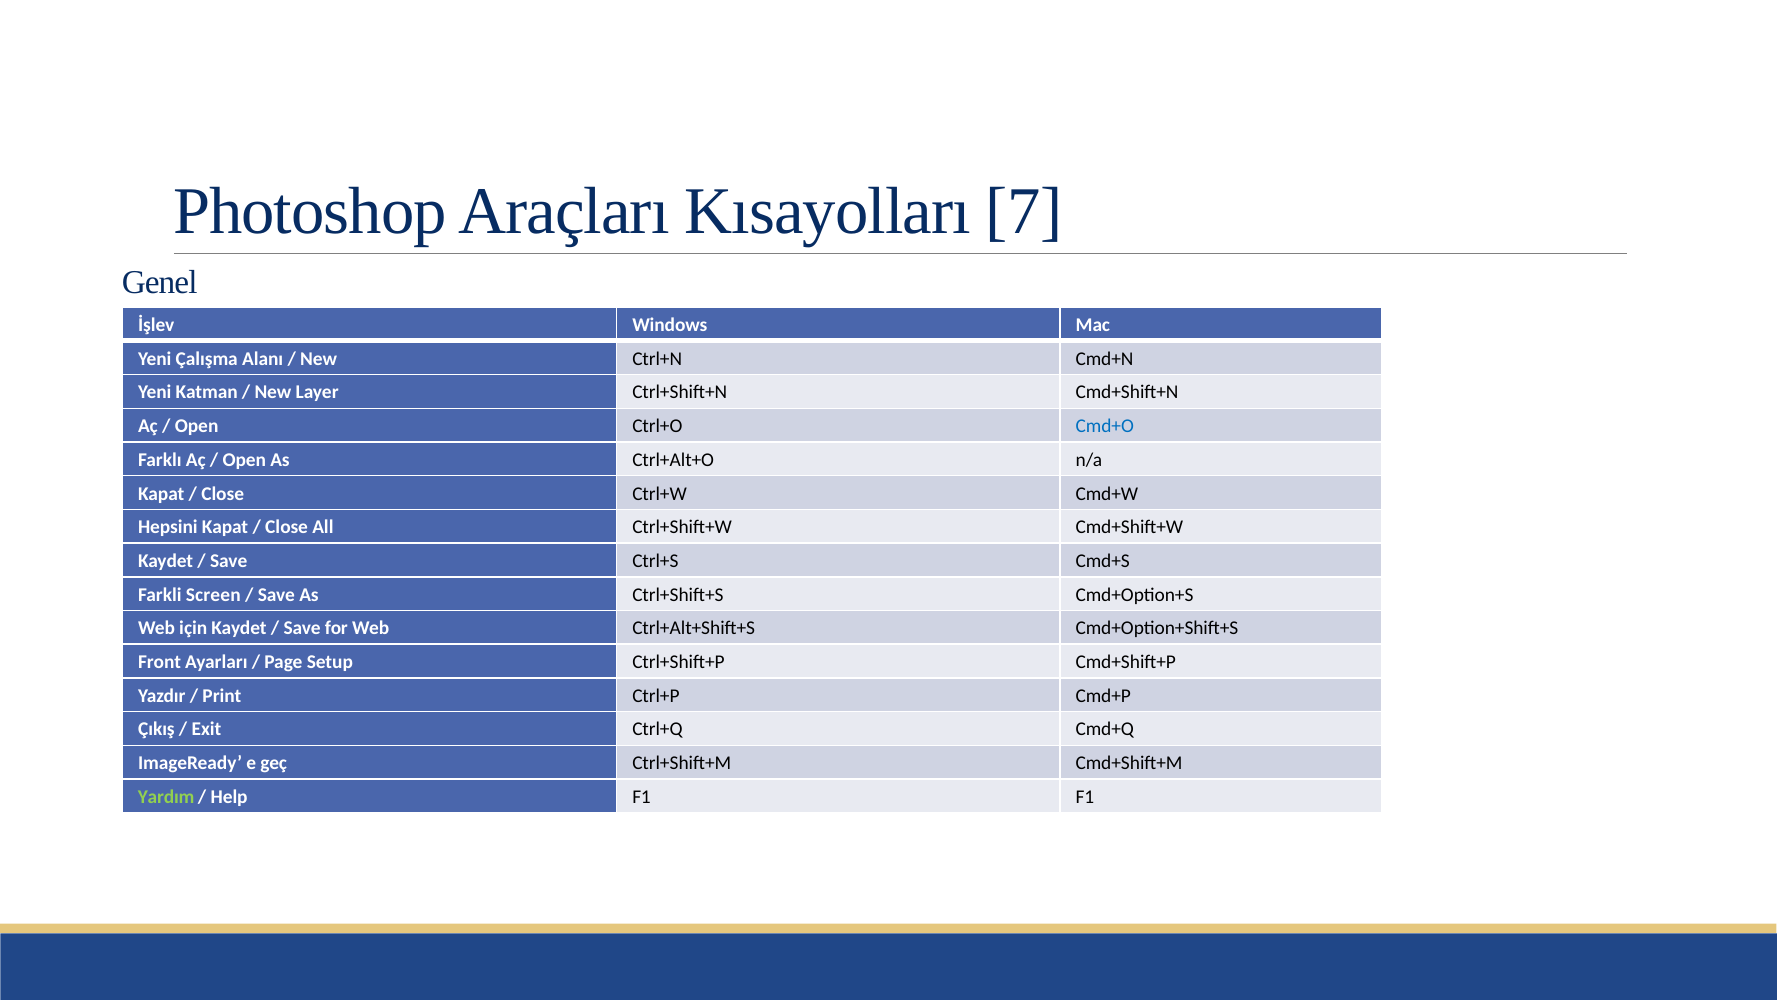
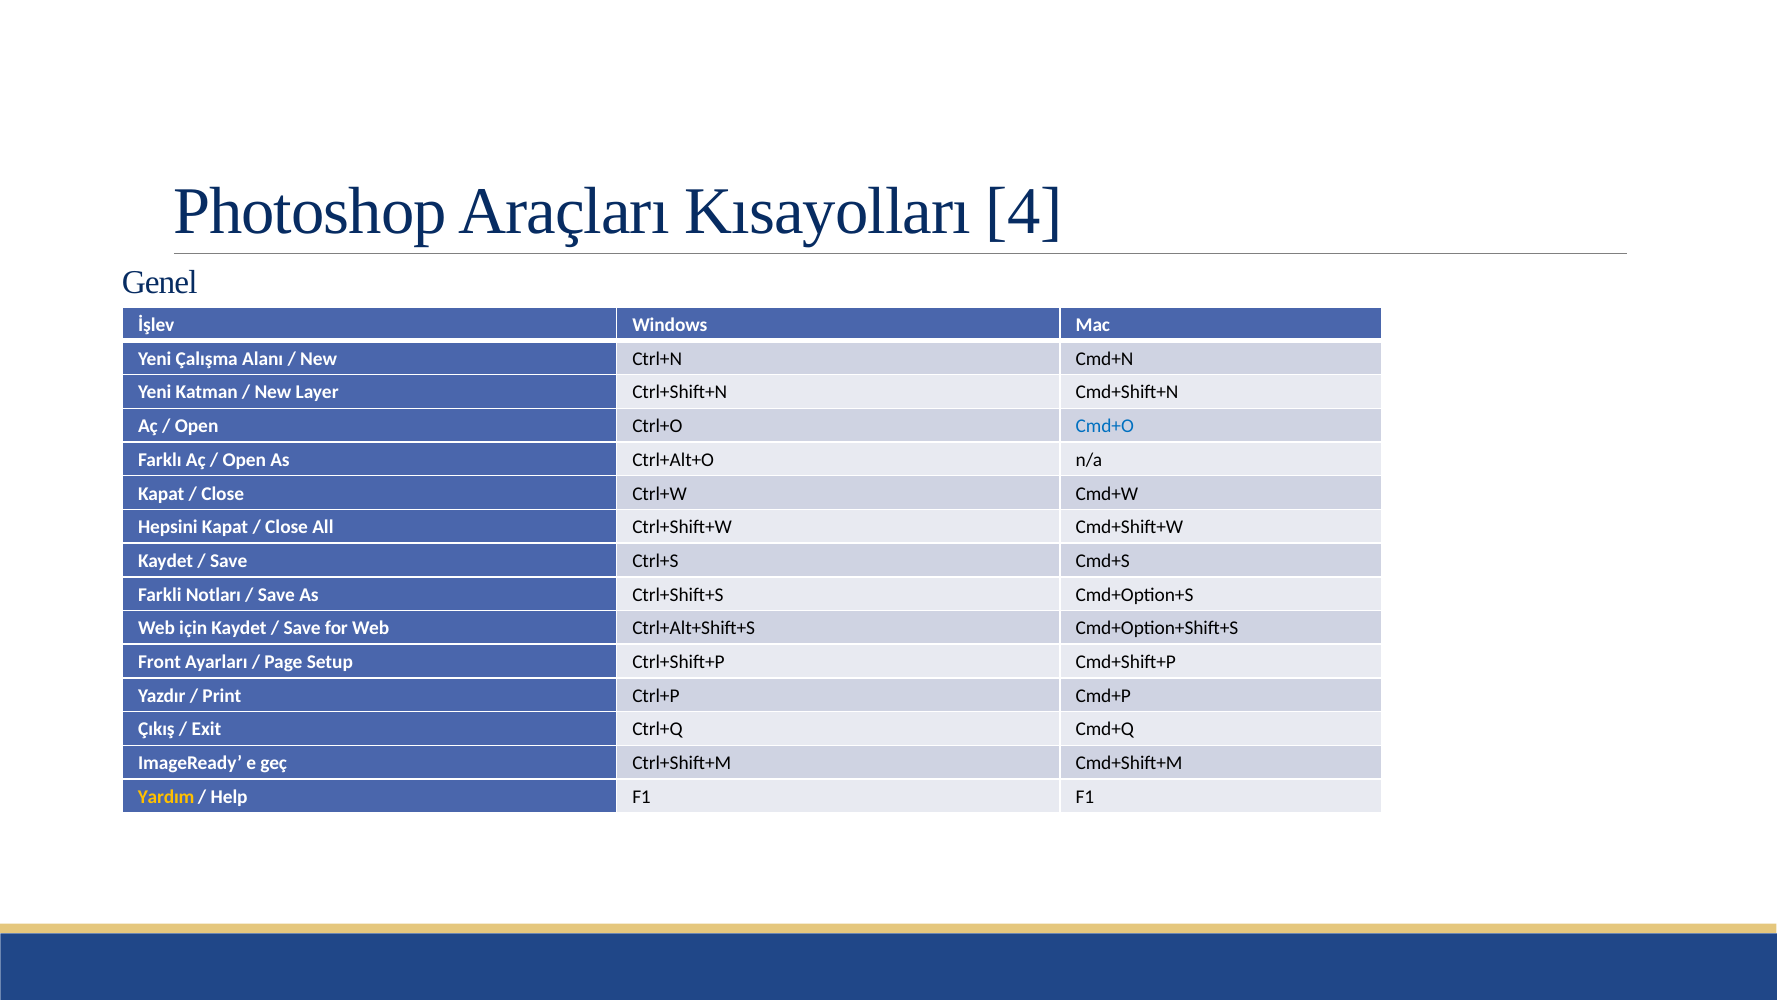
7: 7 -> 4 (1024, 211)
Screen: Screen -> Notları (213, 594)
Yardım colour: light green -> yellow (166, 797)
